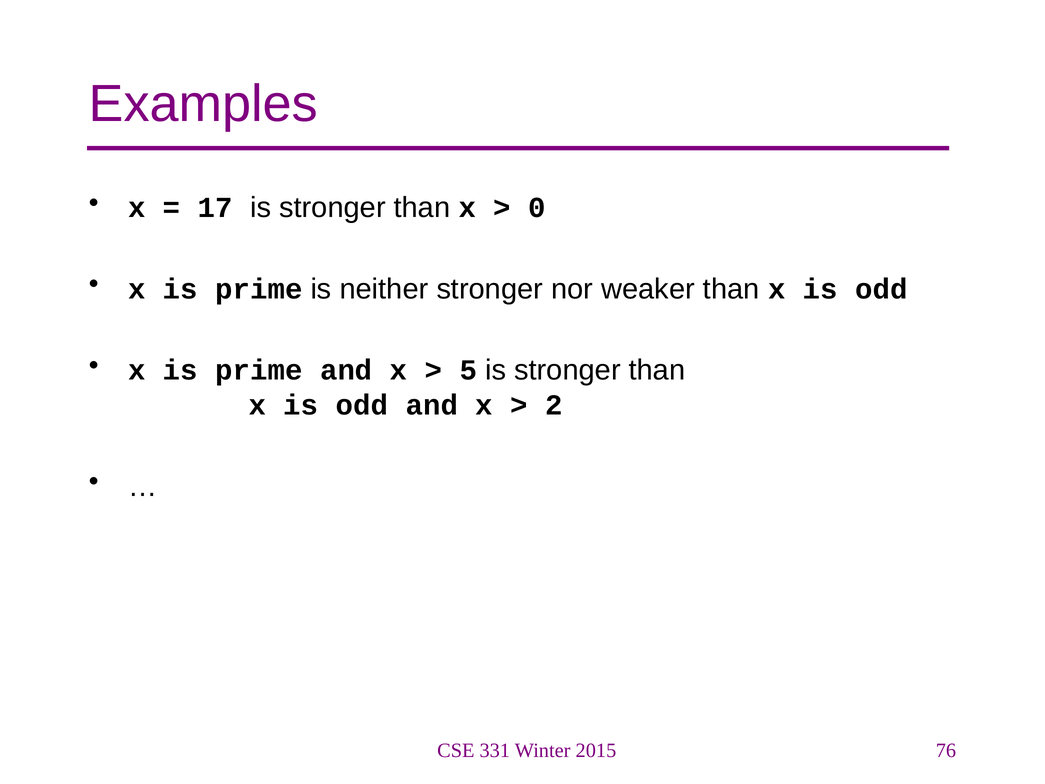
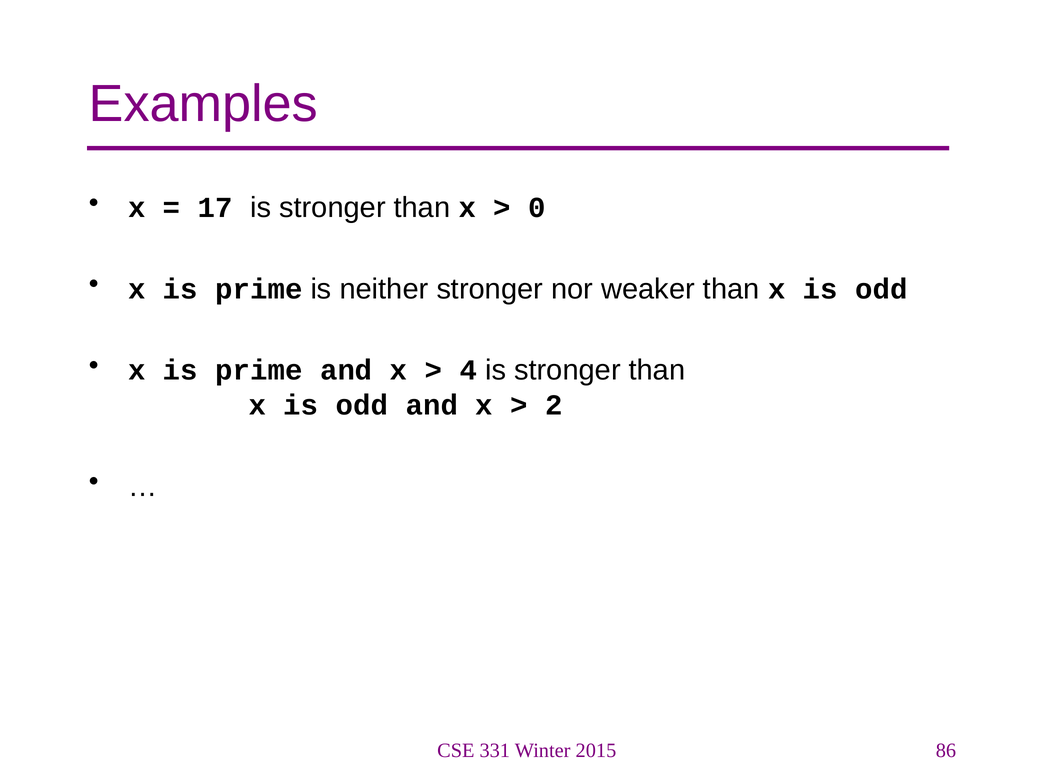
5: 5 -> 4 (468, 370)
76: 76 -> 86 (946, 750)
